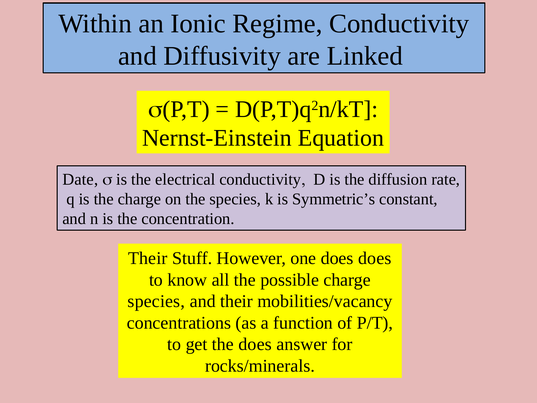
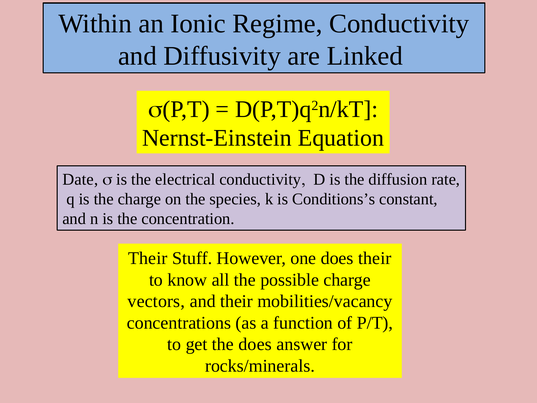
Symmetric’s: Symmetric’s -> Conditions’s (334, 199)
does does: does -> their (375, 258)
species: species -> vectors (156, 301)
